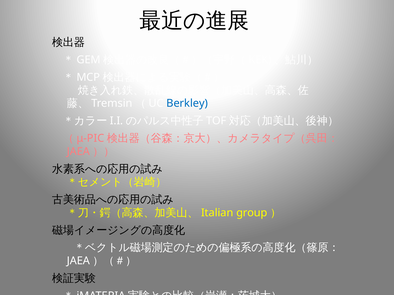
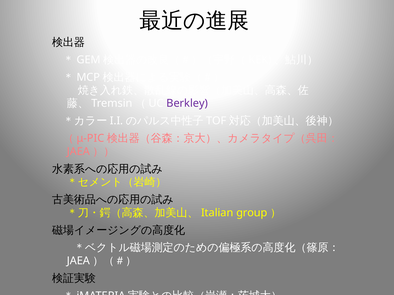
Berkley colour: blue -> purple (187, 104)
